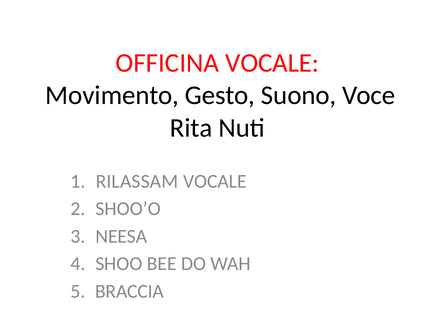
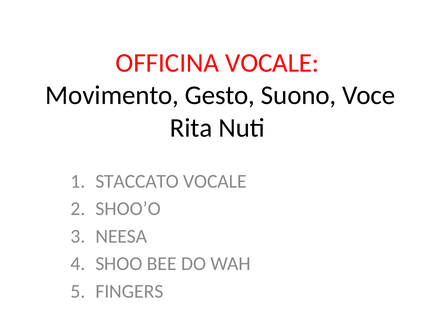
RILASSAM: RILASSAM -> STACCATO (137, 181)
BRACCIA: BRACCIA -> FINGERS (129, 291)
